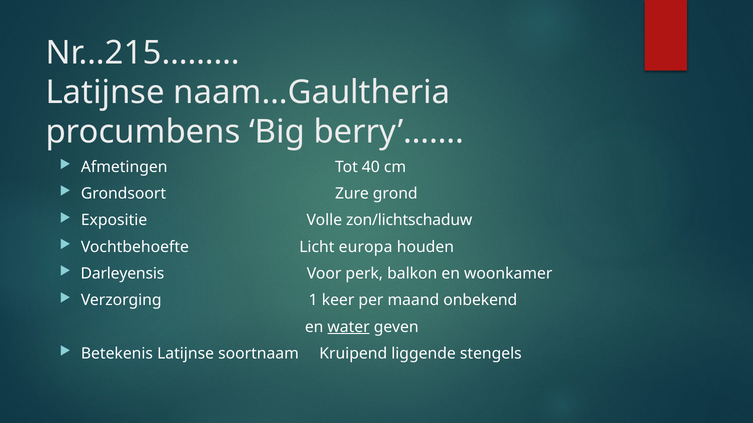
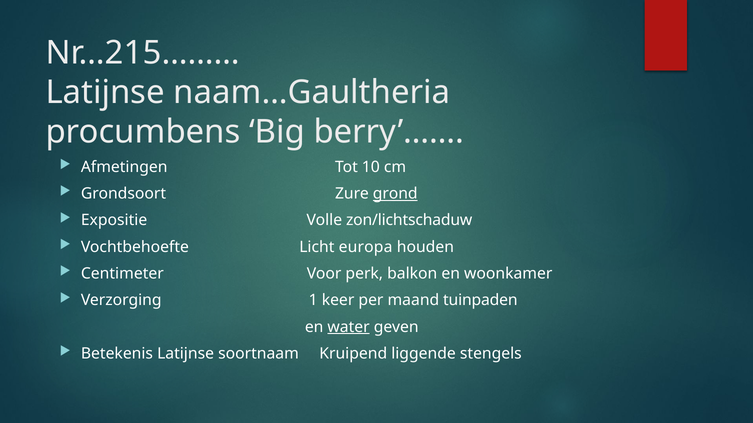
40: 40 -> 10 (371, 167)
grond underline: none -> present (395, 194)
Darleyensis: Darleyensis -> Centimeter (122, 274)
onbekend: onbekend -> tuinpaden (480, 301)
